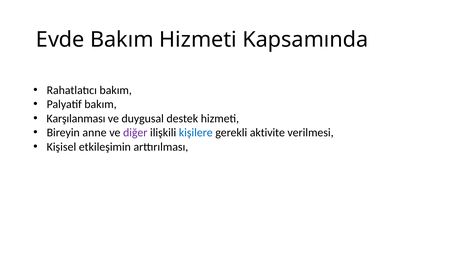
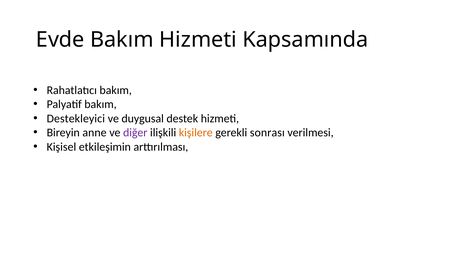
Karşılanması: Karşılanması -> Destekleyici (76, 118)
kişilere colour: blue -> orange (196, 132)
aktivite: aktivite -> sonrası (267, 132)
